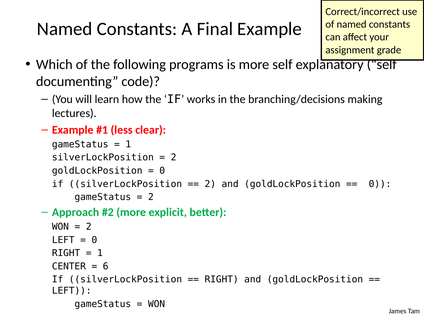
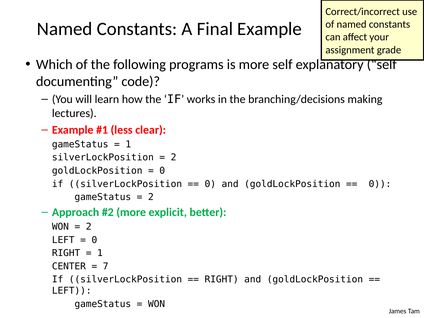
2: 2 -> 0 (210, 184)
6: 6 -> 7 (106, 266)
